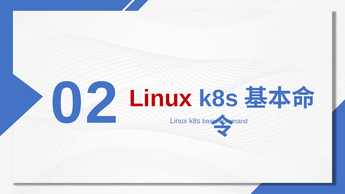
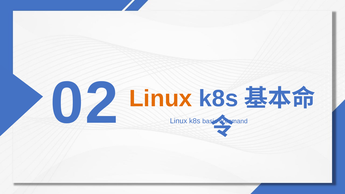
Linux colour: red -> orange (161, 99)
